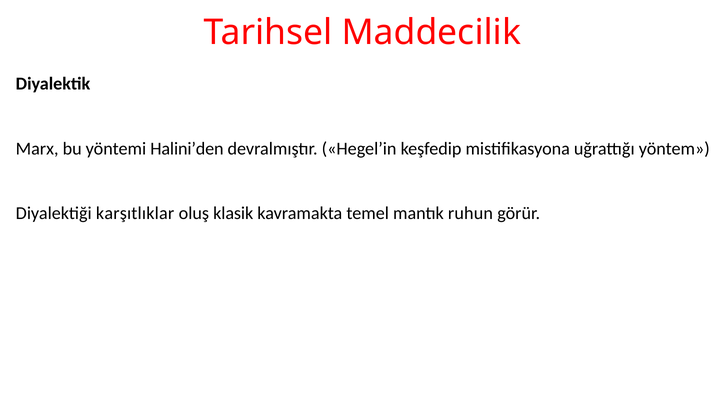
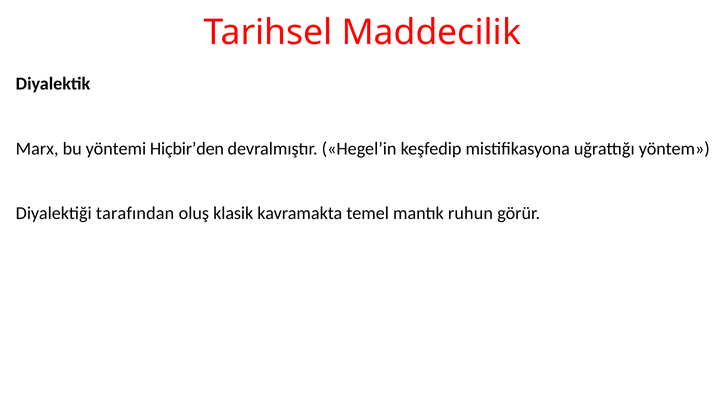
Halini’den: Halini’den -> Hiçbir’den (187, 149)
karşıtlıklar: karşıtlıklar -> tarafından (135, 213)
